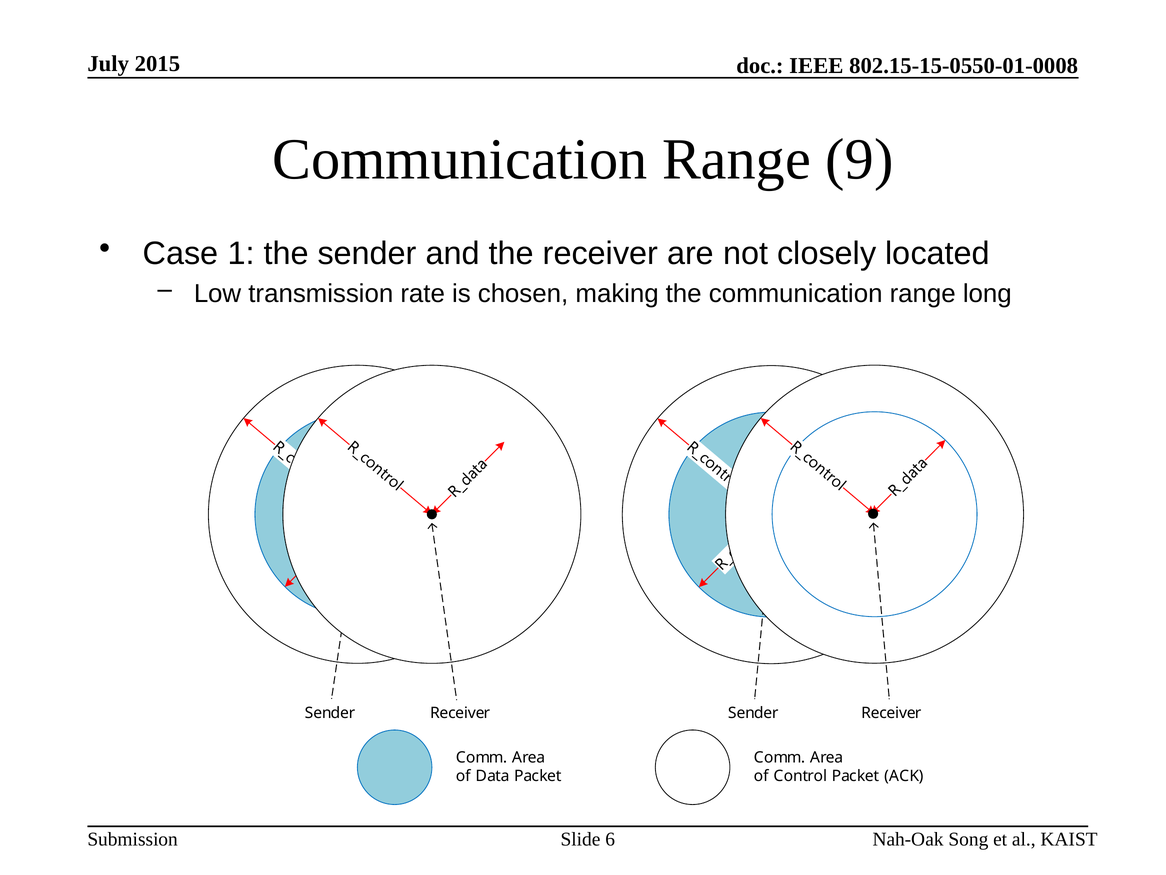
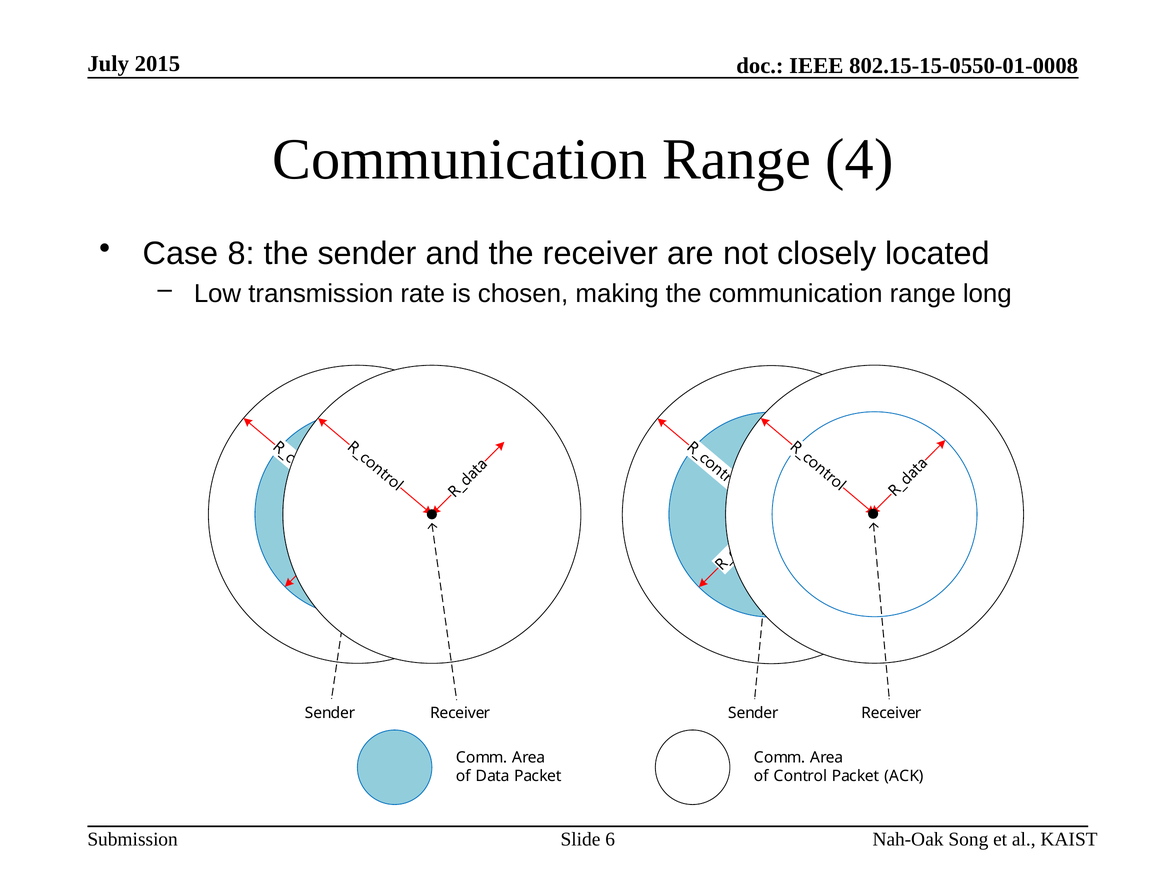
9: 9 -> 4 (859, 160)
1: 1 -> 8 (241, 254)
